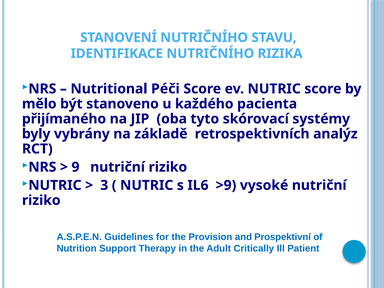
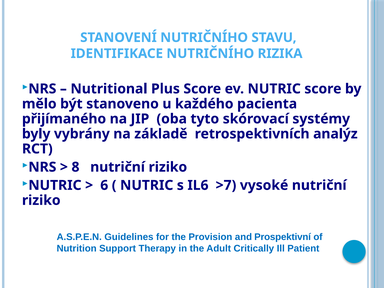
Péči: Péči -> Plus (165, 89)
9: 9 -> 8 (75, 167)
3: 3 -> 6 (104, 185)
>9: >9 -> >7 (226, 185)
